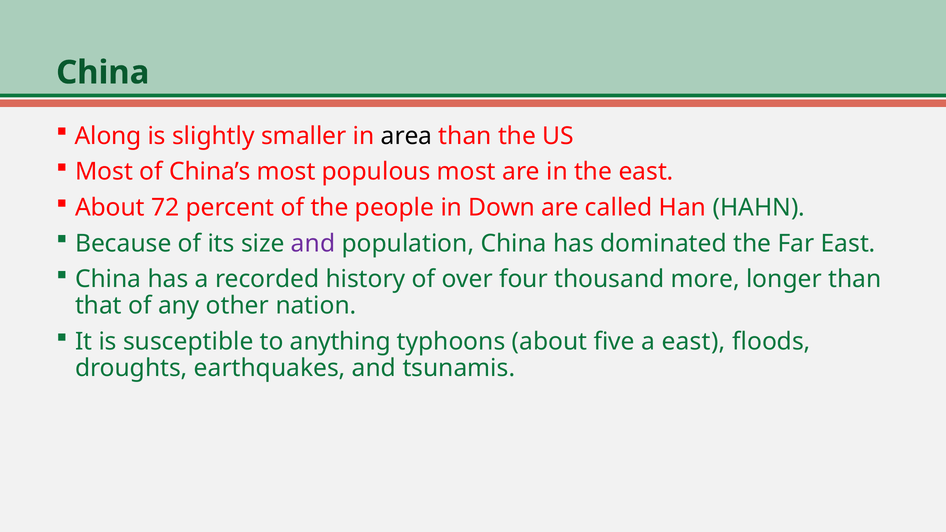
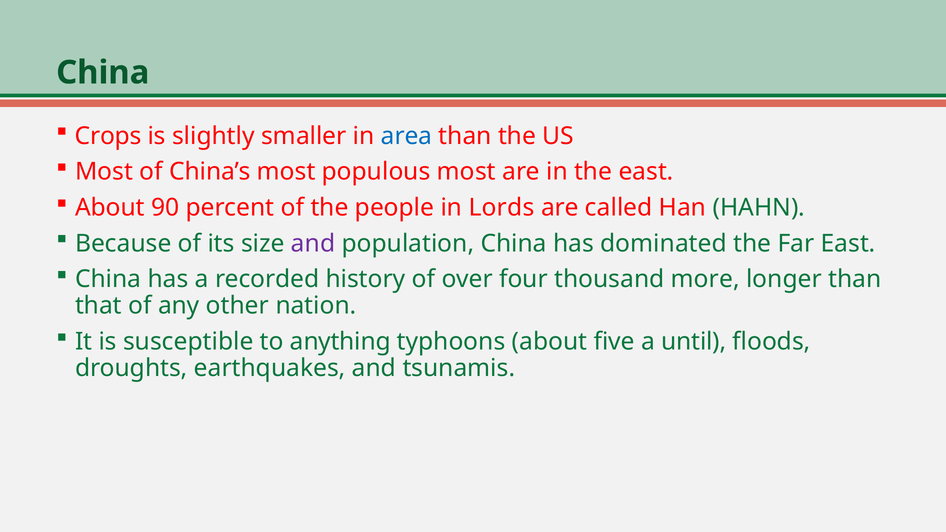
Along: Along -> Crops (108, 136)
area colour: black -> blue (407, 136)
72: 72 -> 90 (165, 208)
Down: Down -> Lords (502, 208)
a east: east -> until (694, 342)
